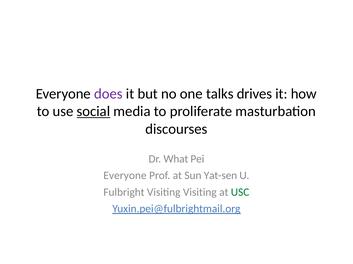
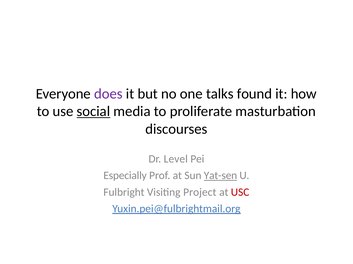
drives: drives -> found (254, 94)
What: What -> Level (176, 159)
Everyone: Everyone -> Especially (125, 176)
Yat-sen underline: none -> present (220, 176)
Visiting Visiting: Visiting -> Project (200, 193)
USC colour: green -> red (240, 193)
